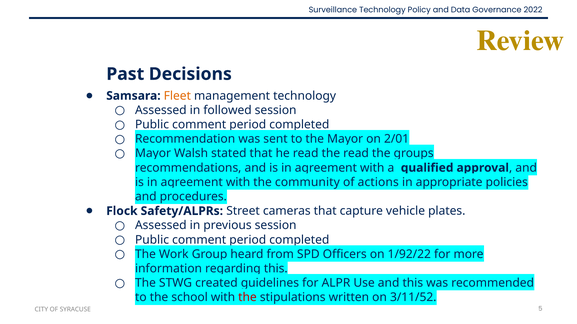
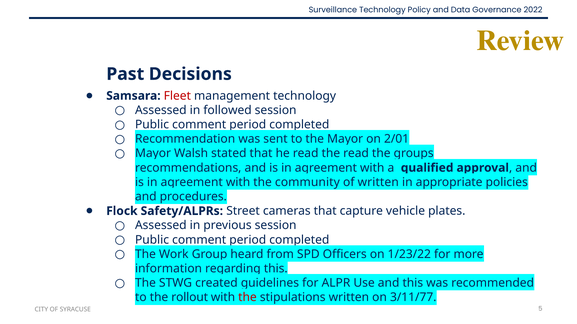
Fleet colour: orange -> red (177, 96)
of actions: actions -> written (378, 182)
1/92/22: 1/92/22 -> 1/23/22 (409, 255)
school: school -> rollout (190, 298)
3/11/52: 3/11/52 -> 3/11/77 (413, 298)
